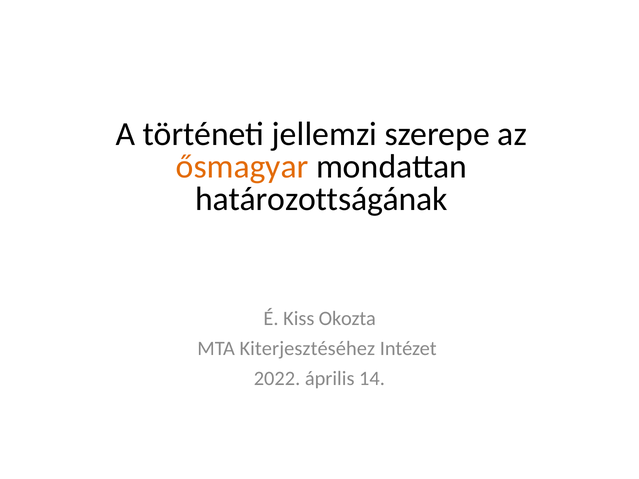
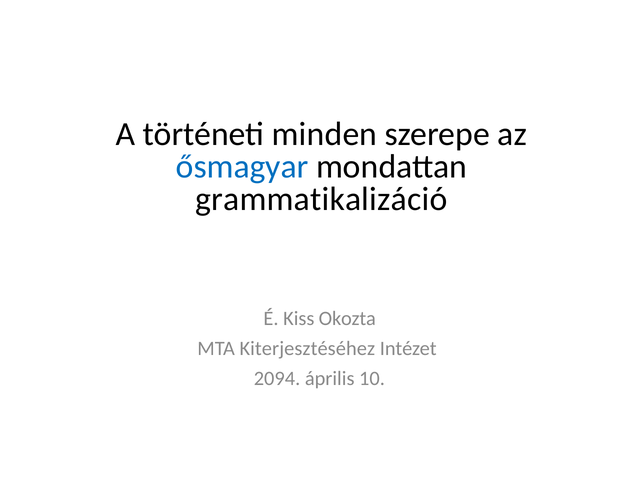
jellemzi: jellemzi -> minden (324, 134)
ősmagyar colour: orange -> blue (242, 167)
határozottságának: határozottságának -> grammatikalizáció (321, 199)
2022: 2022 -> 2094 (277, 379)
14: 14 -> 10 (372, 379)
